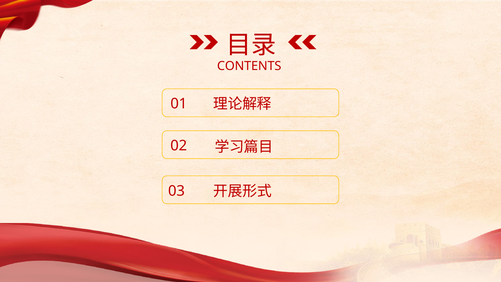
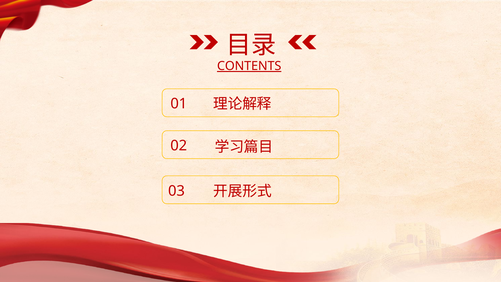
CONTENTS underline: none -> present (249, 66)
